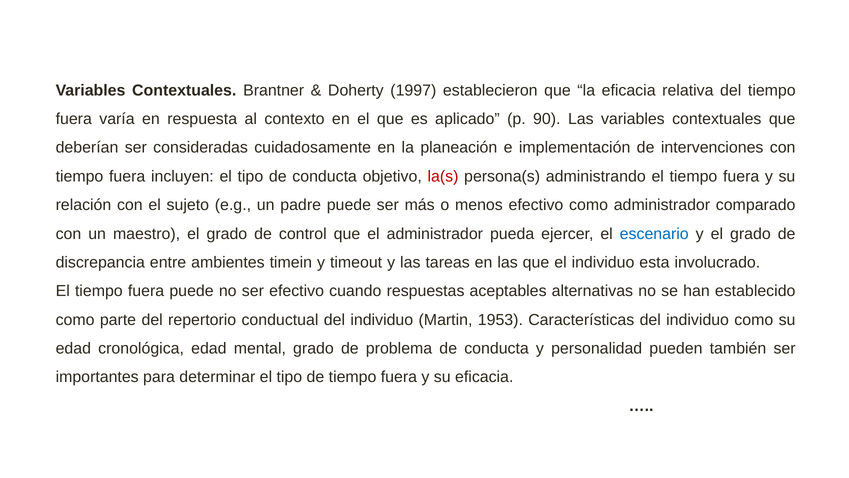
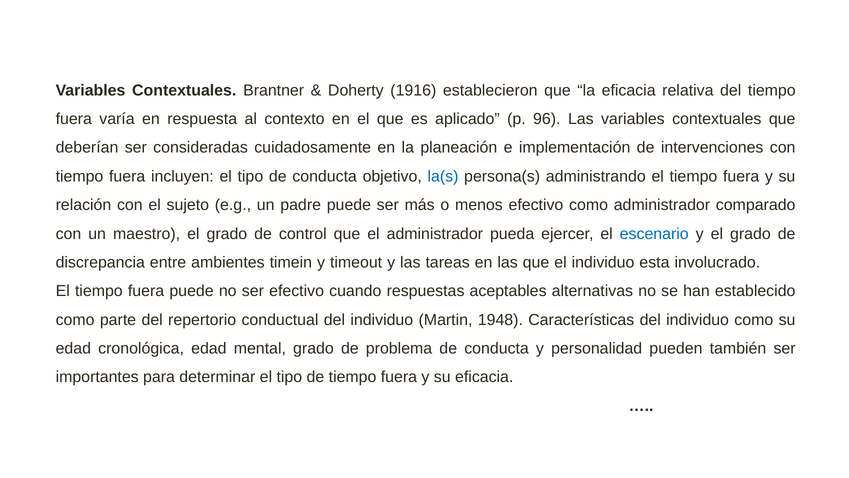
1997: 1997 -> 1916 (413, 90)
90: 90 -> 96 (547, 119)
la(s colour: red -> blue (443, 176)
1953: 1953 -> 1948 (500, 320)
